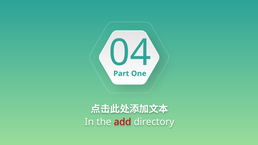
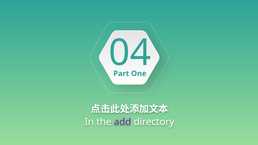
add colour: red -> purple (123, 122)
